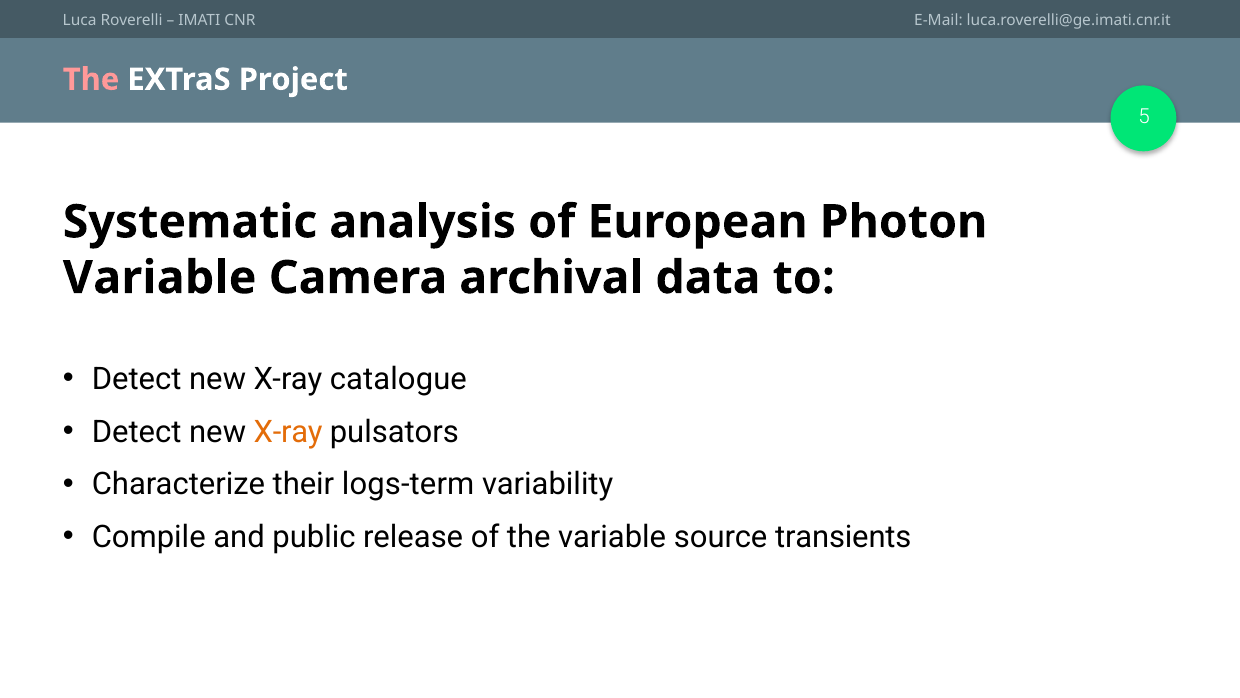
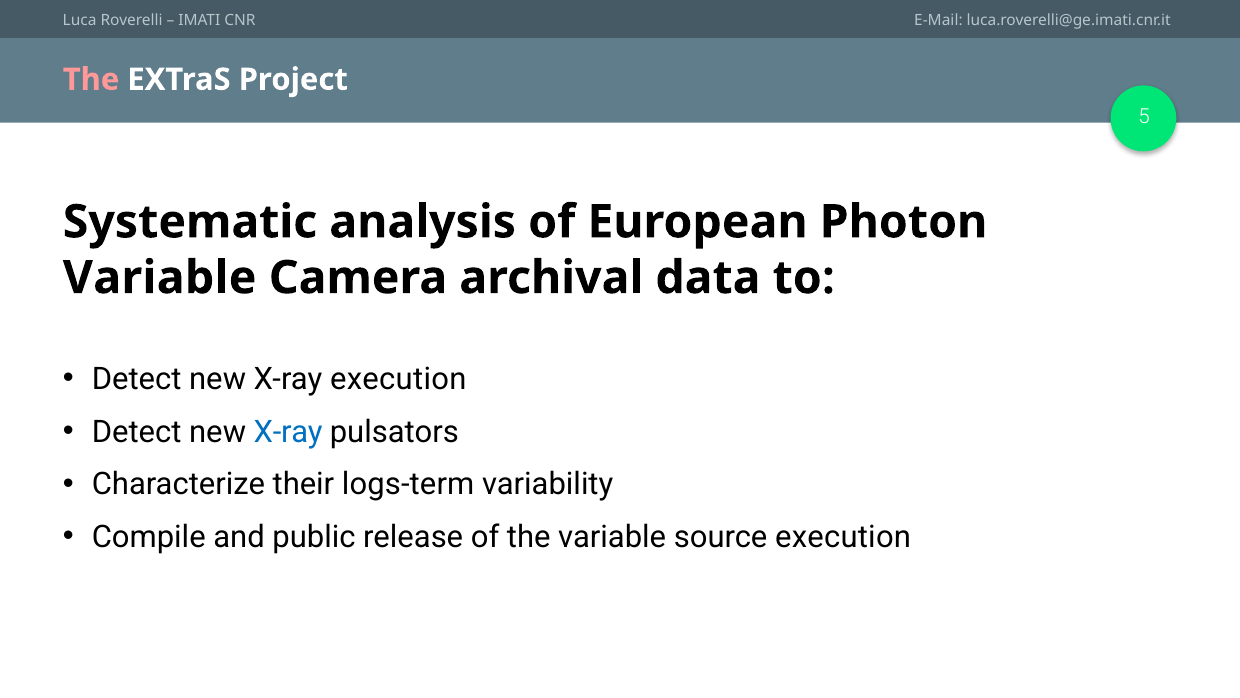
X-ray catalogue: catalogue -> execution (398, 379)
X-ray colour: orange -> blue (288, 432)
source transients: transients -> execution (843, 537)
